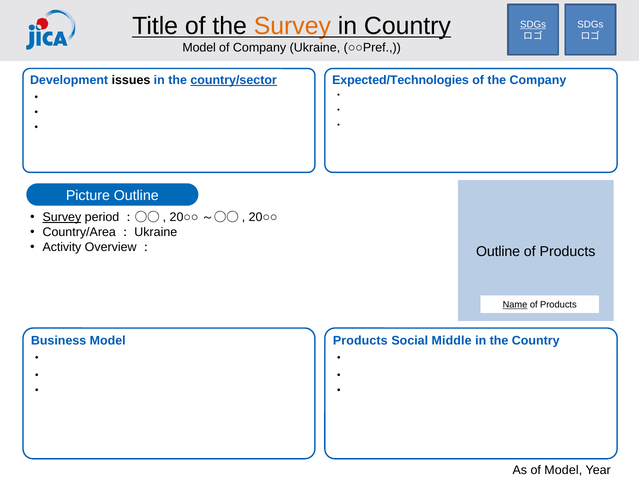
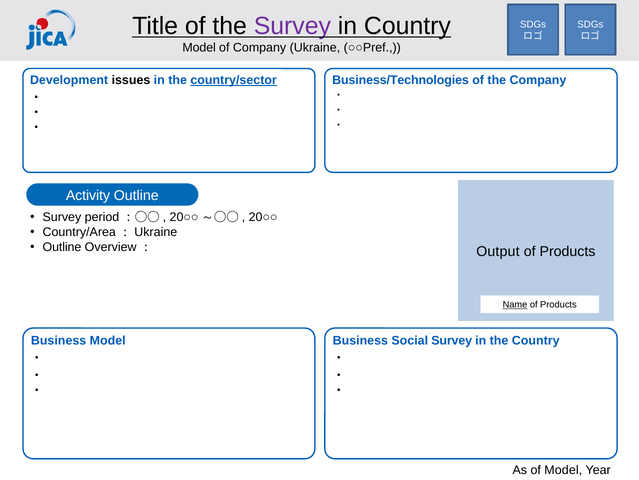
Survey colour: orange -> purple (292, 26)
SDGs underline: present -> none (533, 24)
Expected/Technologies: Expected/Technologies -> Business/Technologies (401, 80)
Picture: Picture -> Activity (88, 195)
Survey underline: present -> none (62, 217)
Activity: Activity -> Outline (62, 247)
Outline: Outline -> Output (498, 251)
Products: Products -> Business (360, 340)
Social Middle: Middle -> Survey (452, 340)
